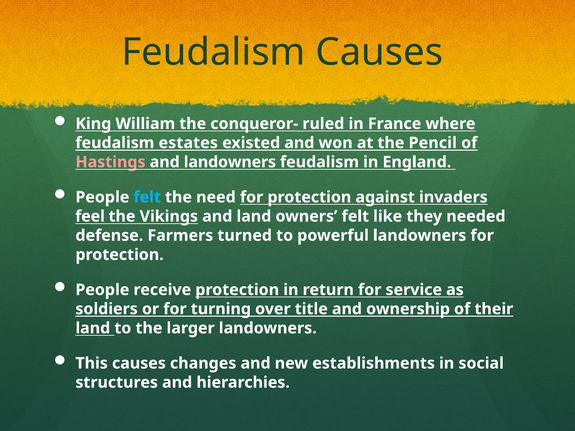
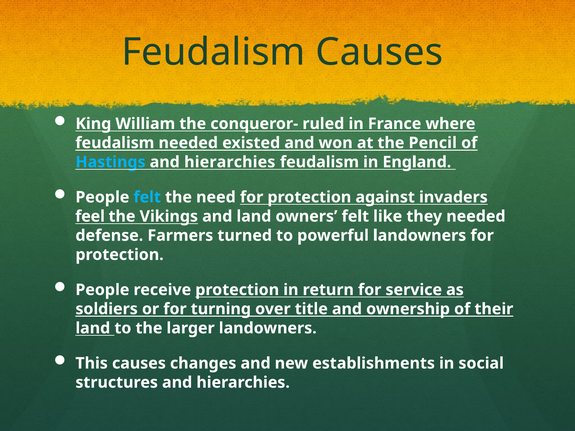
feudalism estates: estates -> needed (188, 143)
Hastings colour: pink -> light blue (110, 162)
landowners: landowners -> hierarchies (230, 162)
